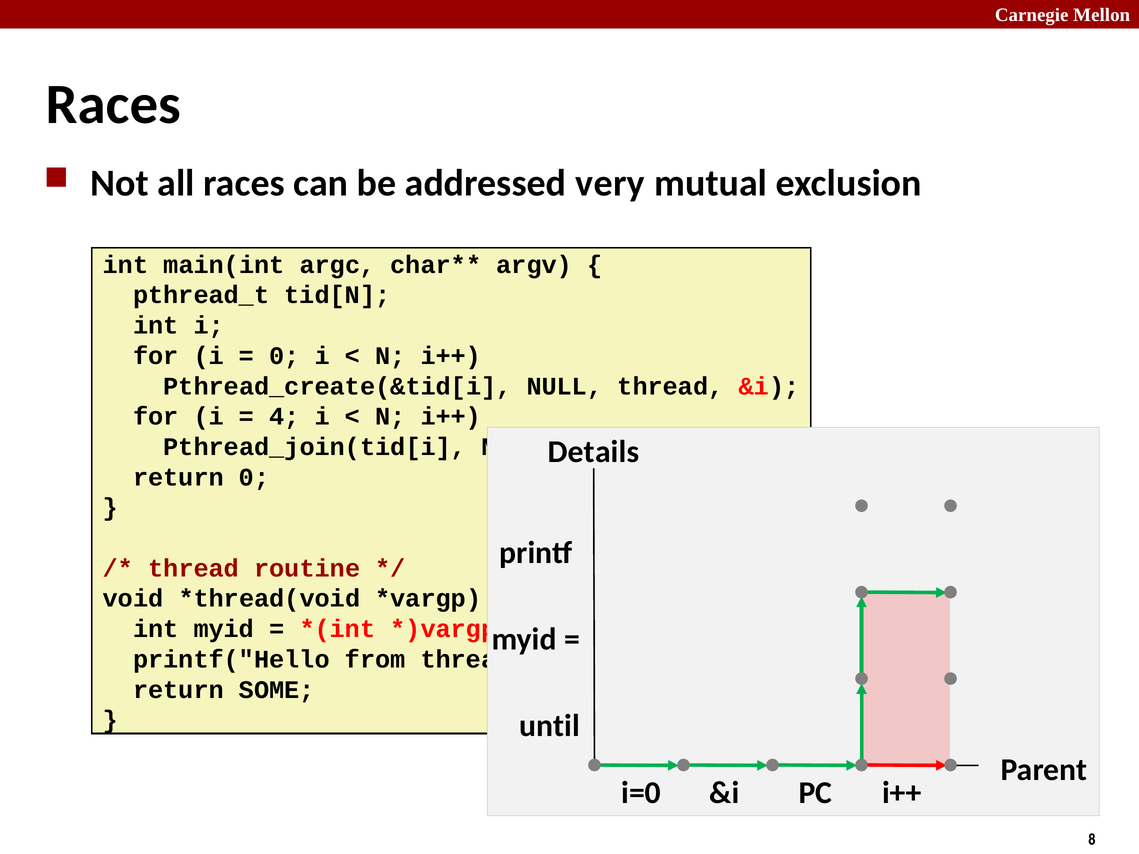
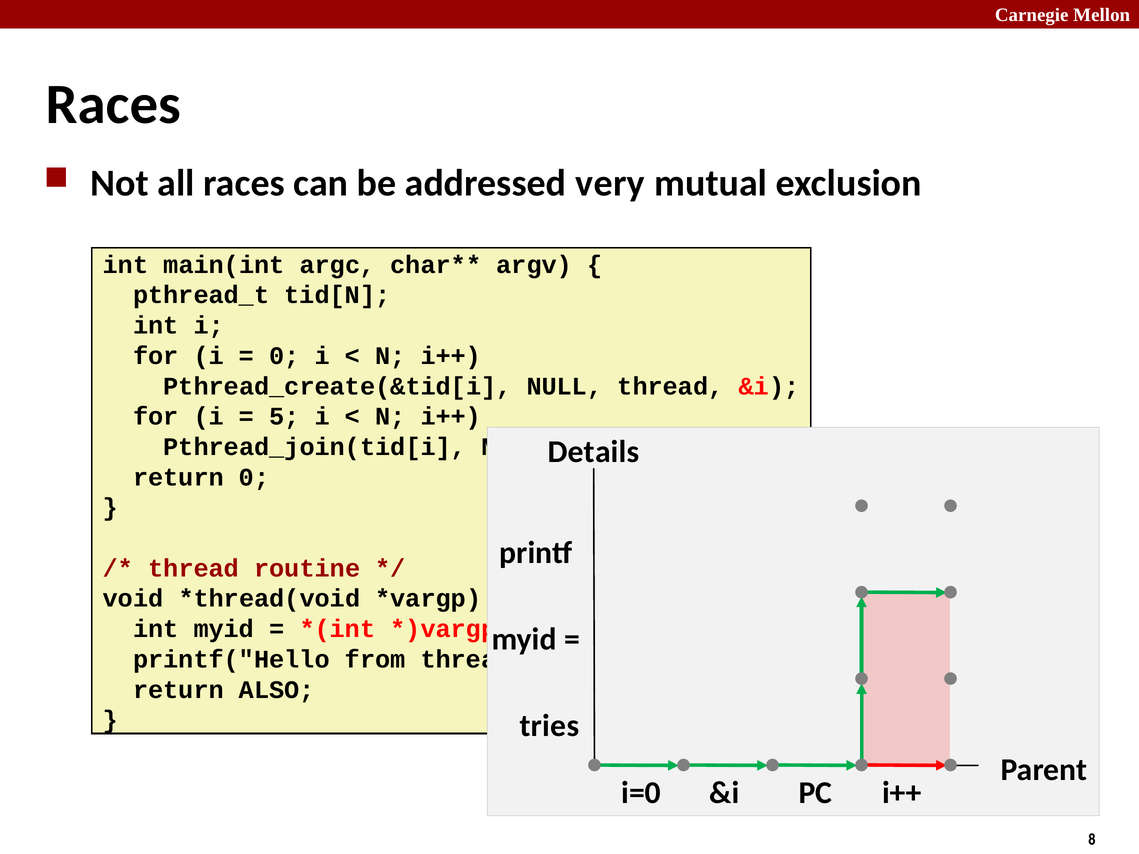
4: 4 -> 5 (284, 417)
SOME: SOME -> ALSO (277, 690)
until: until -> tries (549, 726)
